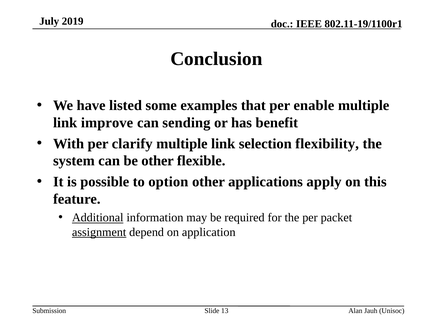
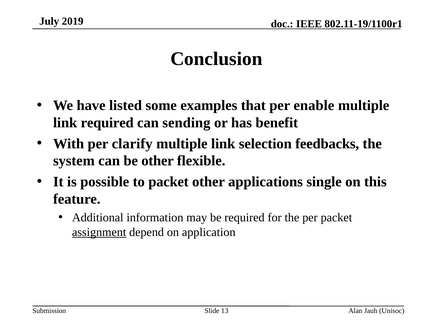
link improve: improve -> required (107, 123)
flexibility: flexibility -> feedbacks (327, 144)
to option: option -> packet (168, 182)
apply: apply -> single (324, 182)
Additional underline: present -> none (98, 218)
